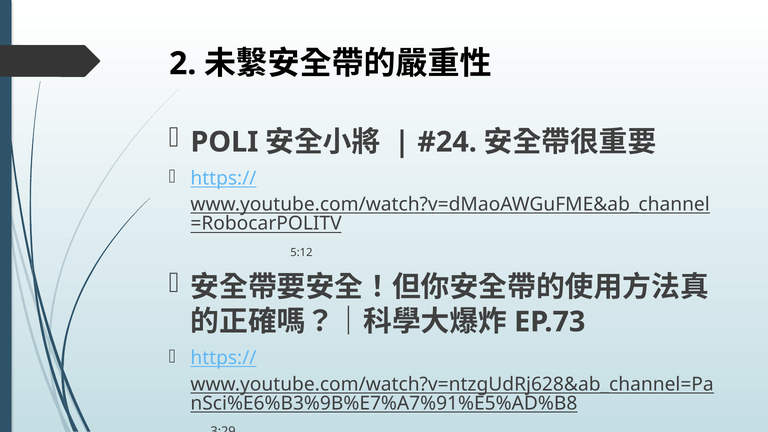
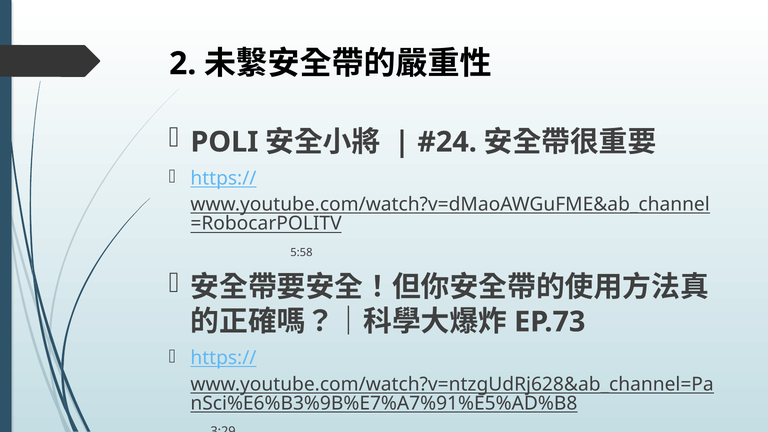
5:12: 5:12 -> 5:58 (301, 252)
